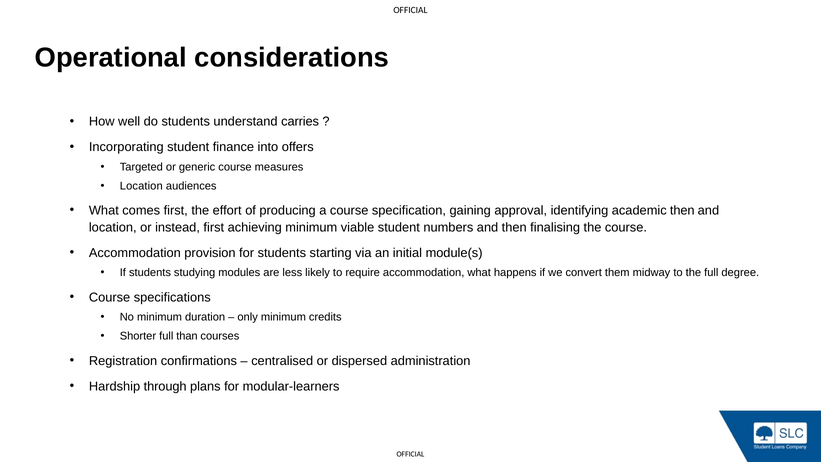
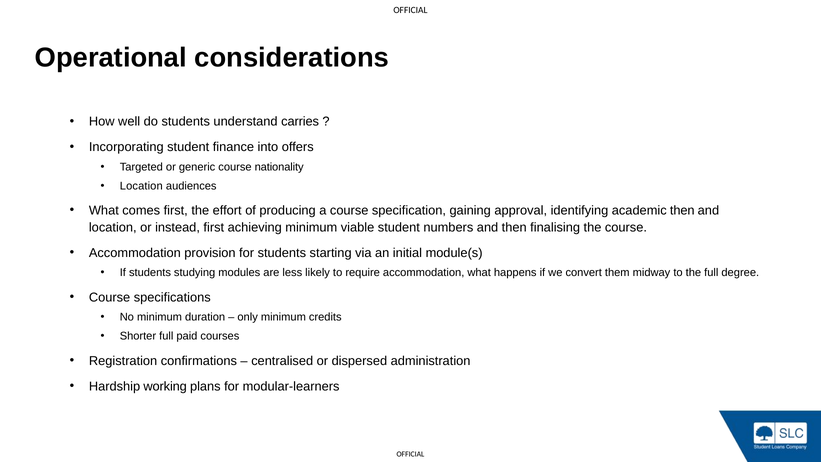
measures: measures -> nationality (279, 167)
than: than -> paid (187, 336)
through: through -> working (165, 386)
